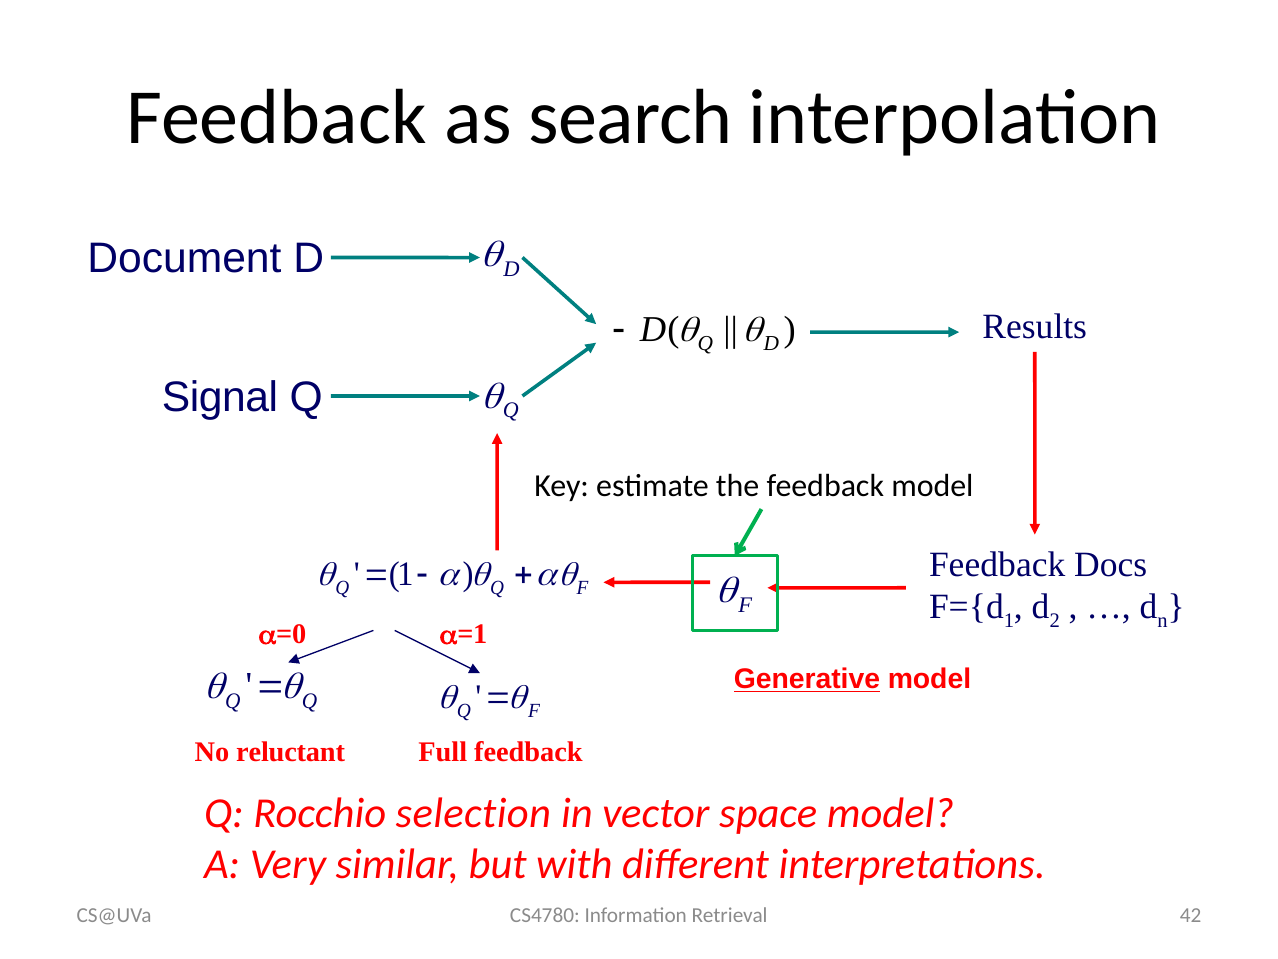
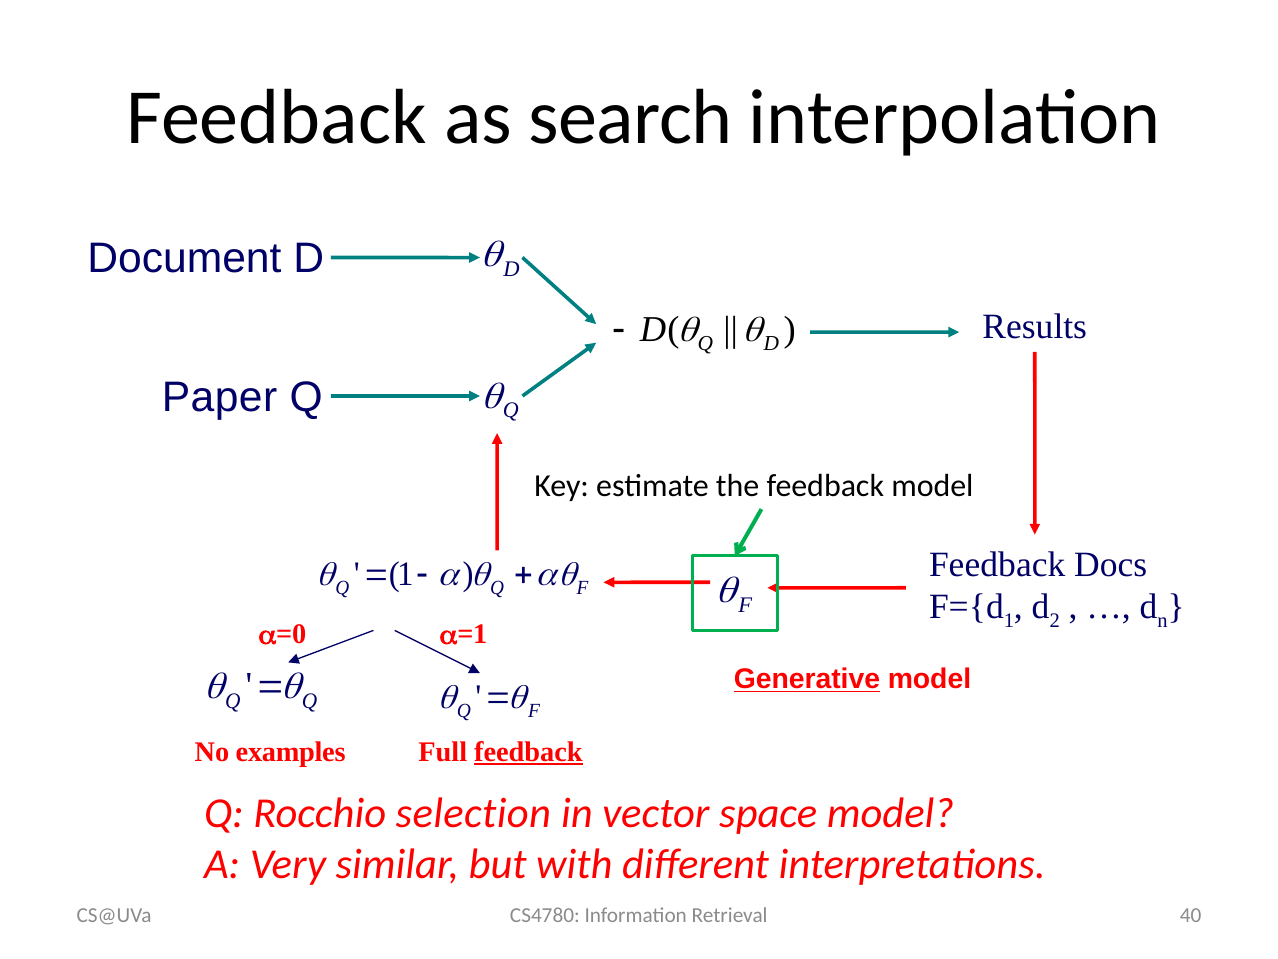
Signal: Signal -> Paper (220, 397)
reluctant: reluctant -> examples (291, 751)
feedback underline: none -> present (528, 751)
42: 42 -> 40 (1191, 915)
